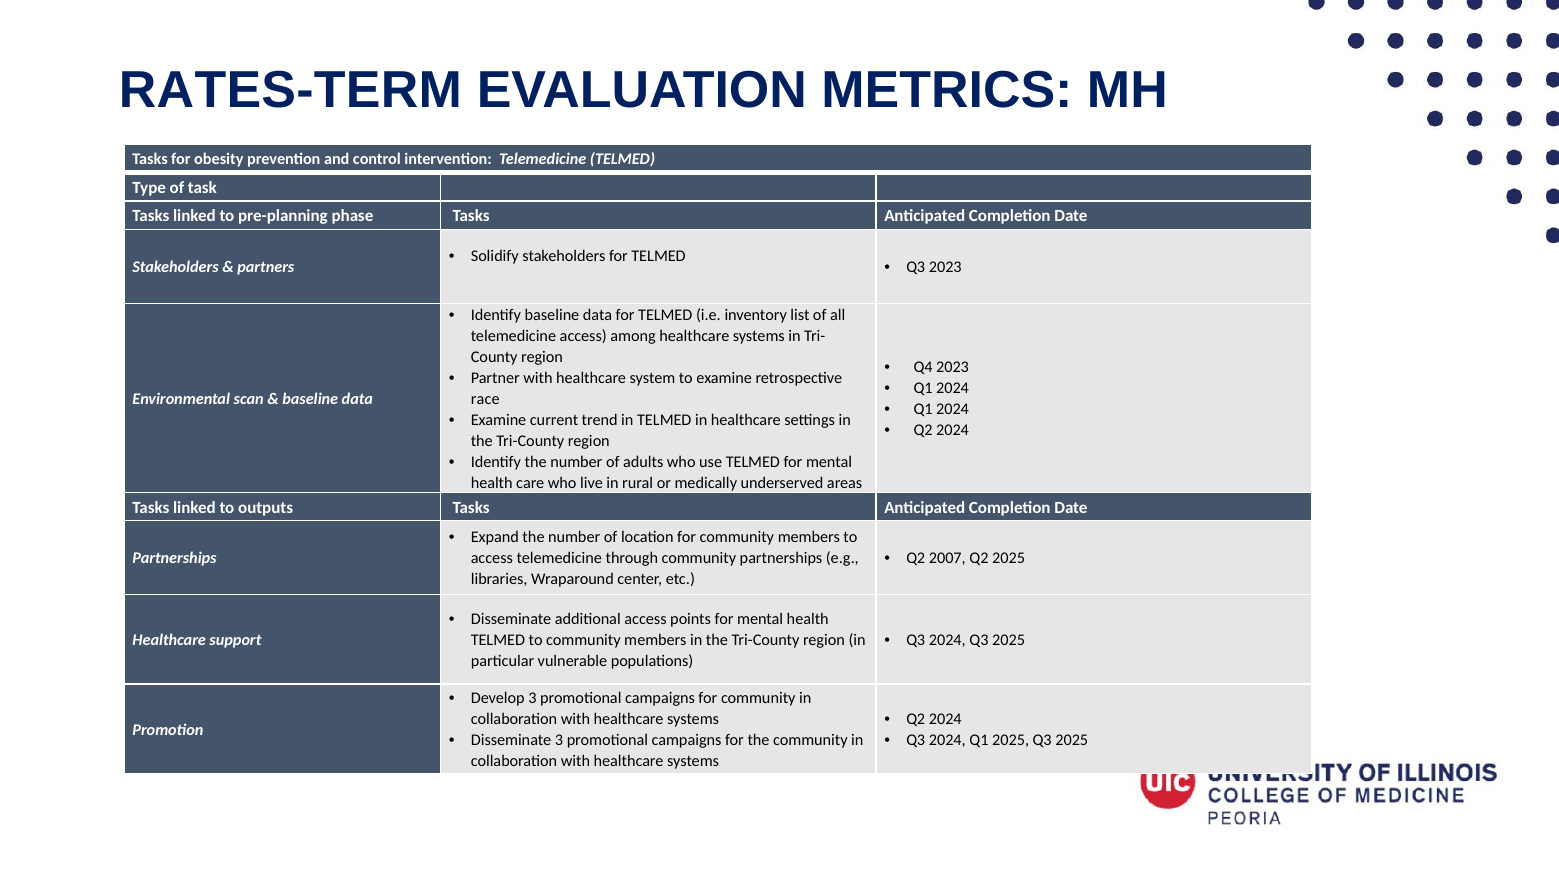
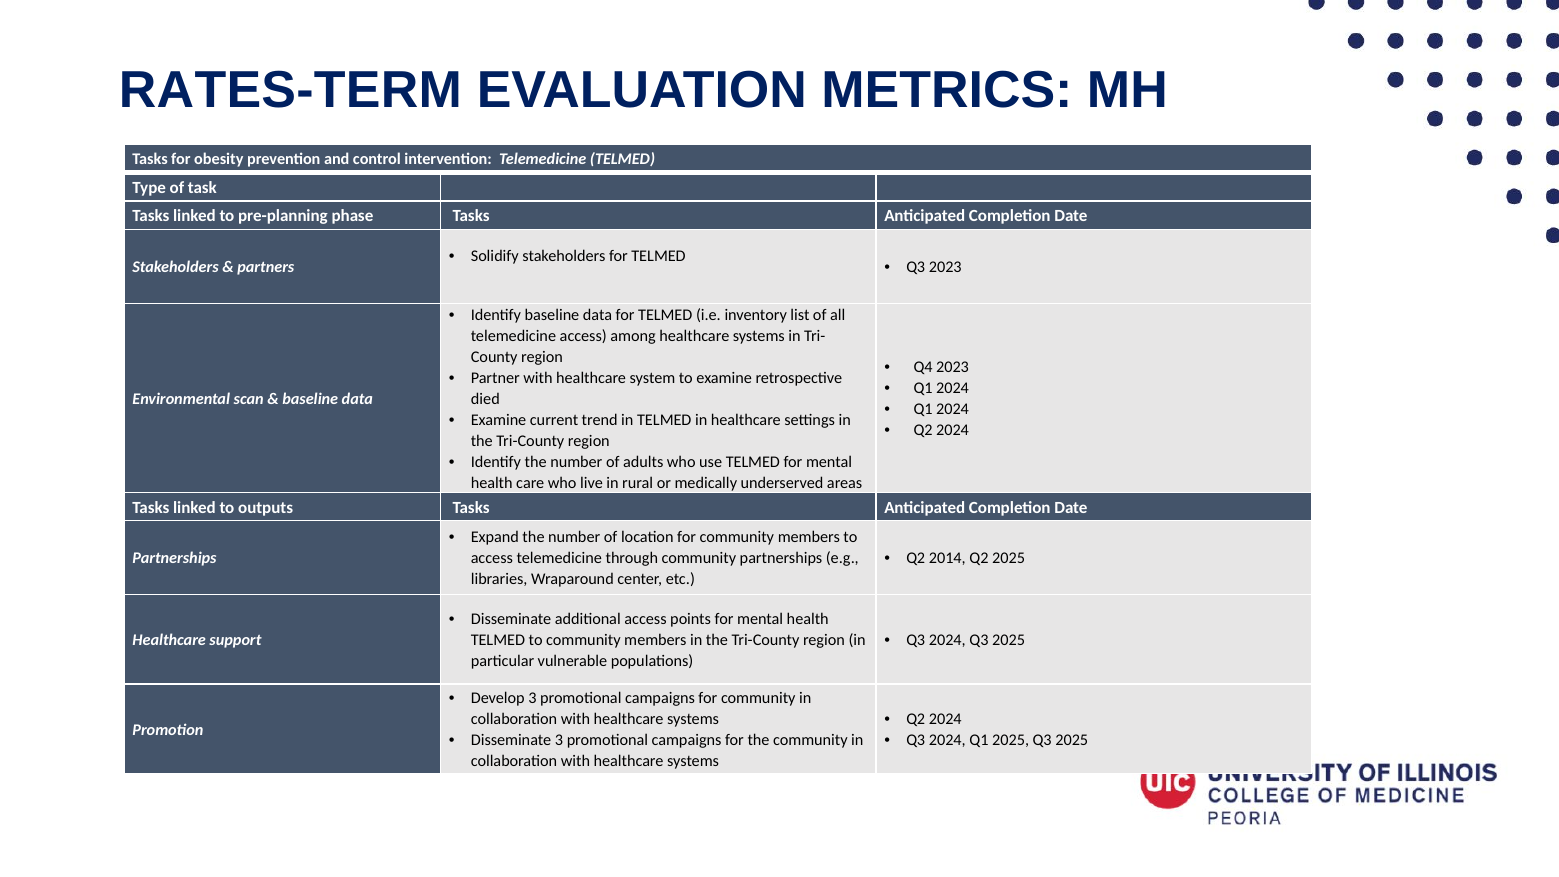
race: race -> died (485, 399)
2007: 2007 -> 2014 (947, 558)
